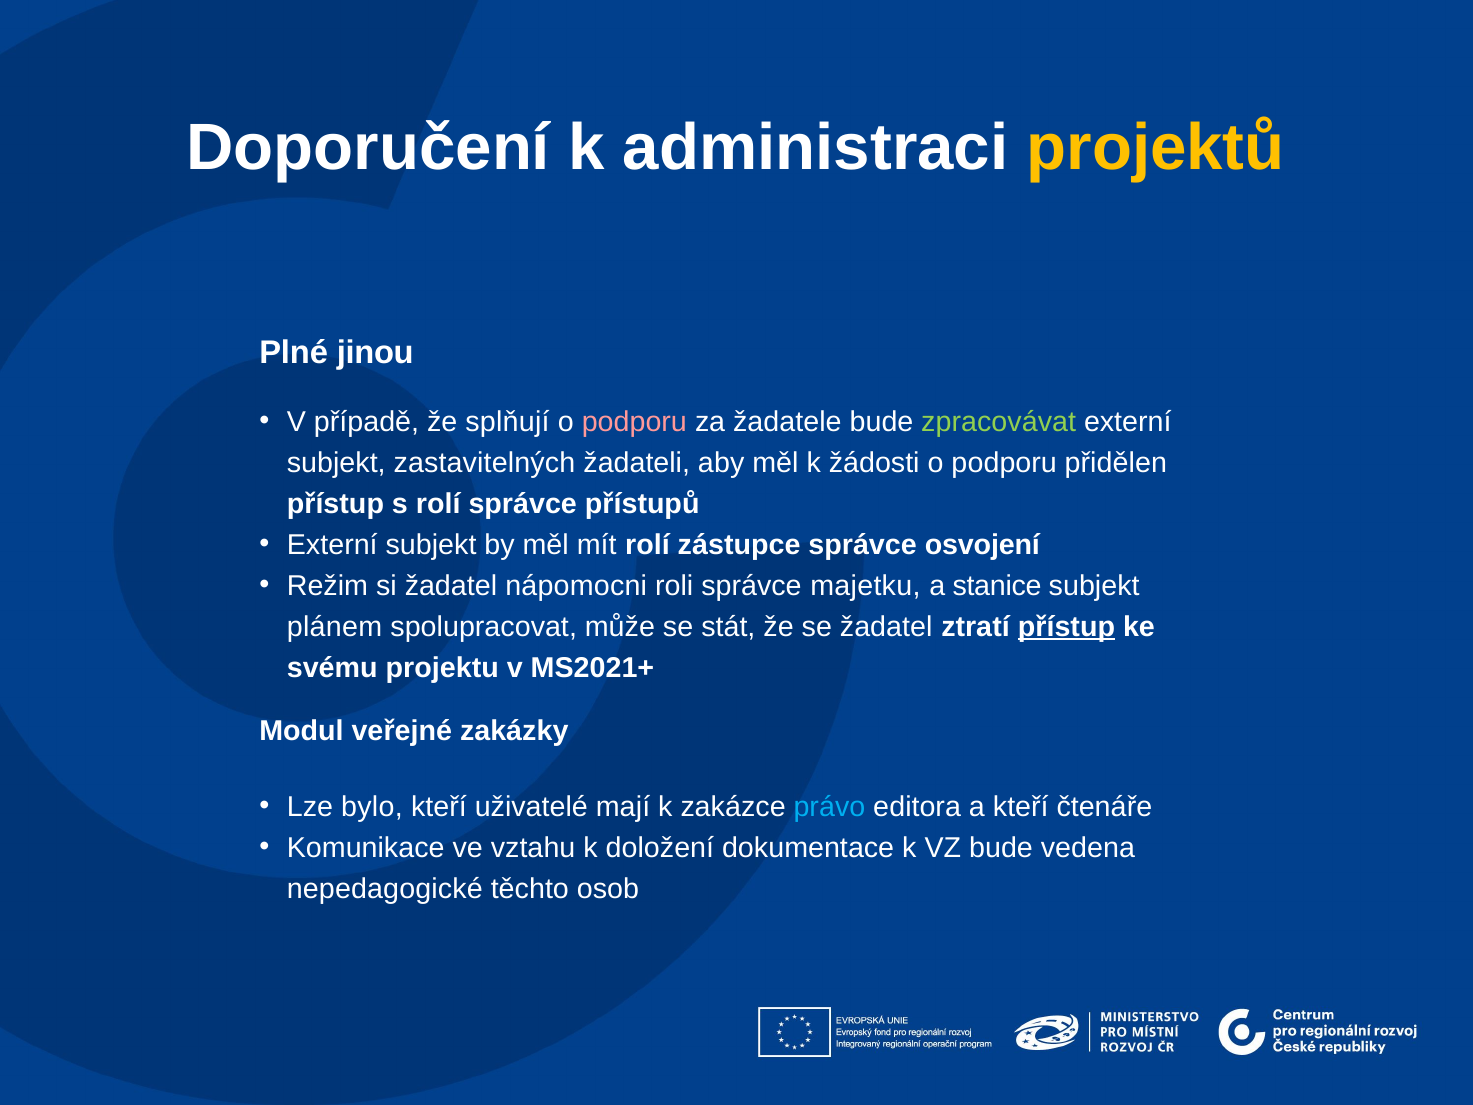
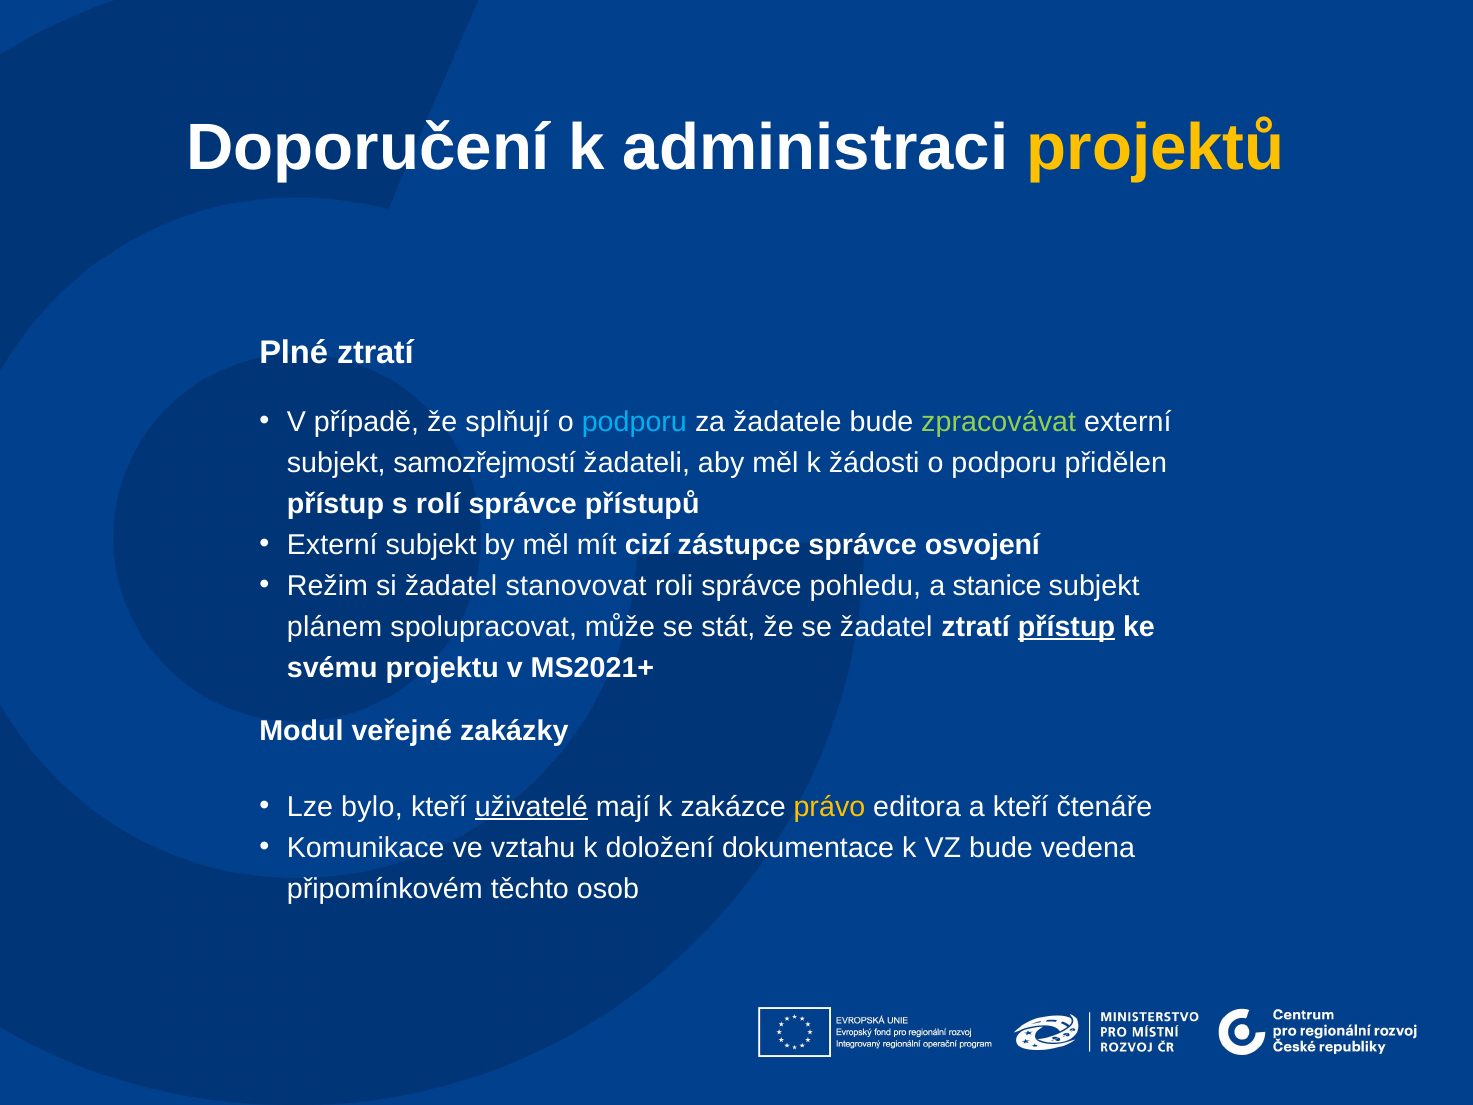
Plné jinou: jinou -> ztratí (375, 353)
podporu colour: pink -> light blue (634, 422)
zastavitelných: zastavitelných -> samozřejmostí (485, 463)
mít rolí: rolí -> cizí (648, 545)
nápomocni: nápomocni -> stanovovat (576, 586)
majetku: majetku -> pohledu (865, 586)
uživatelé underline: none -> present (531, 807)
právo colour: light blue -> yellow (829, 807)
nepedagogické: nepedagogické -> připomínkovém (385, 889)
